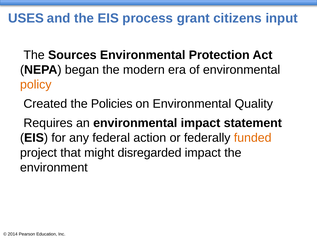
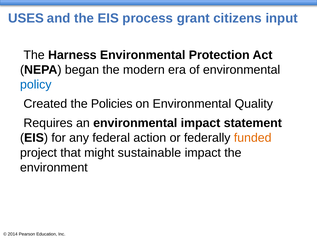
Sources: Sources -> Harness (72, 55)
policy colour: orange -> blue (36, 85)
disregarded: disregarded -> sustainable (149, 153)
